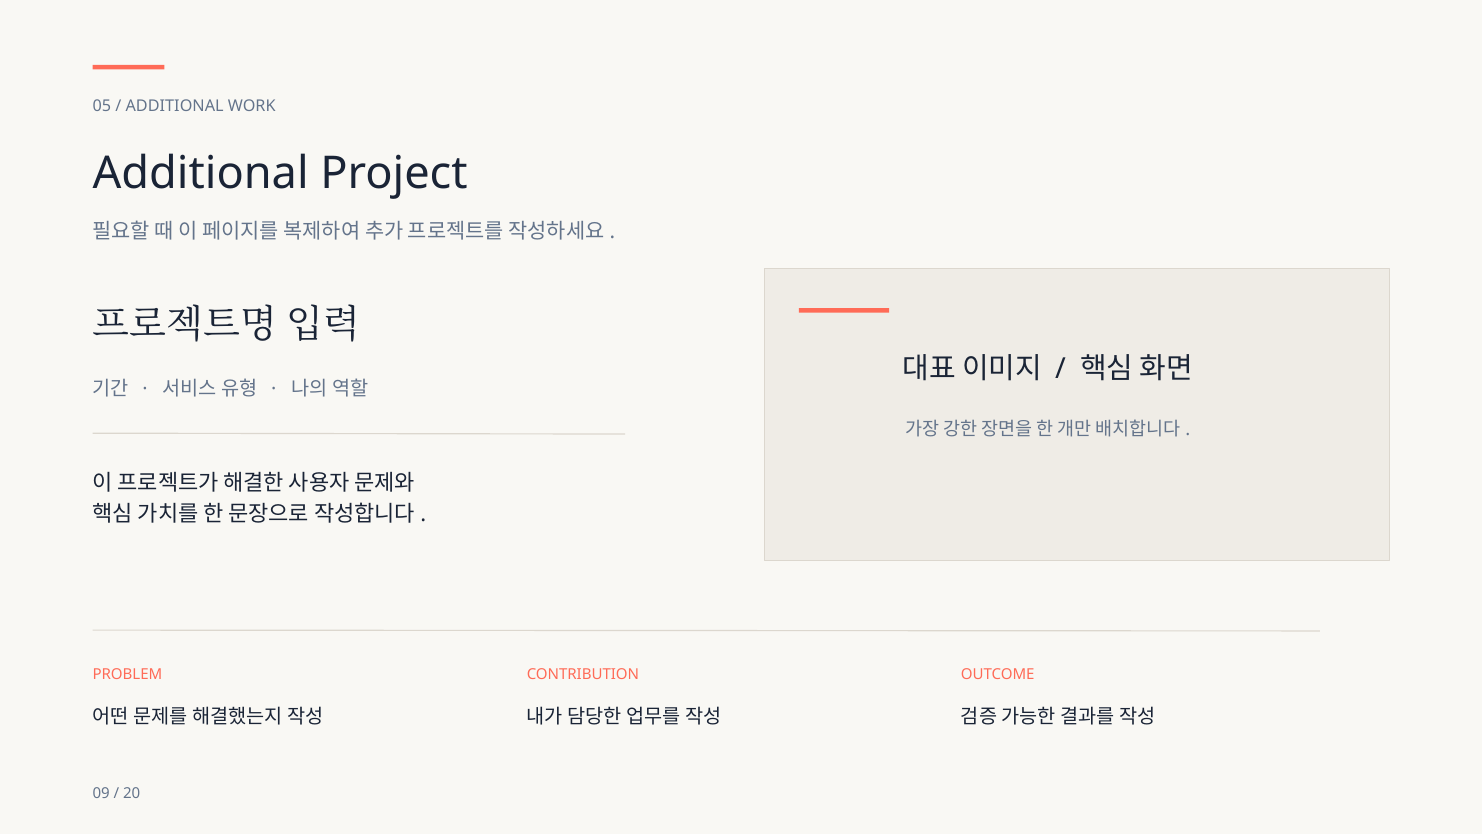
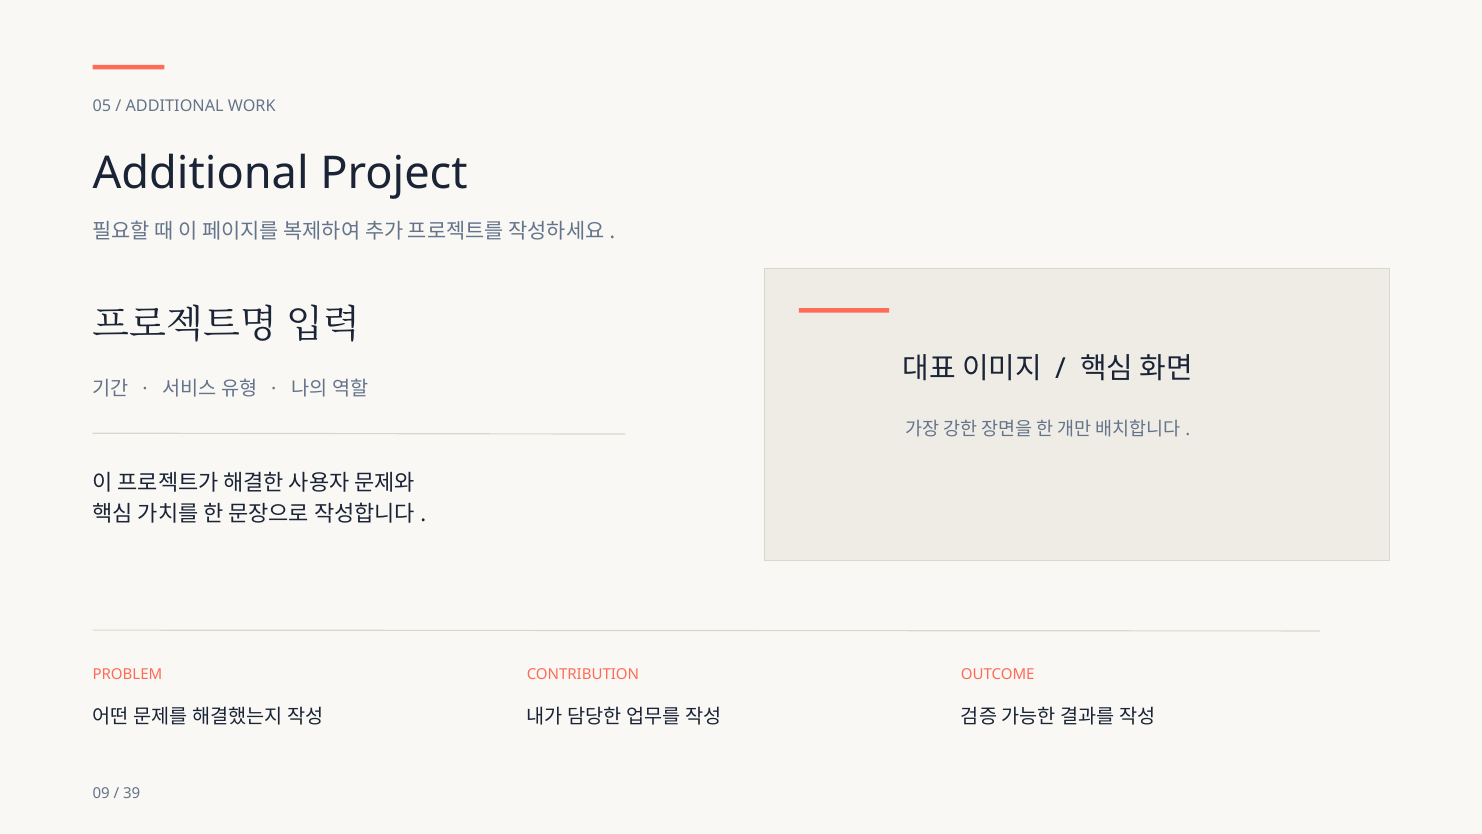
20: 20 -> 39 (132, 793)
